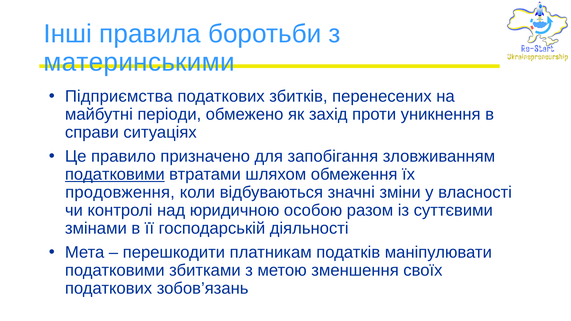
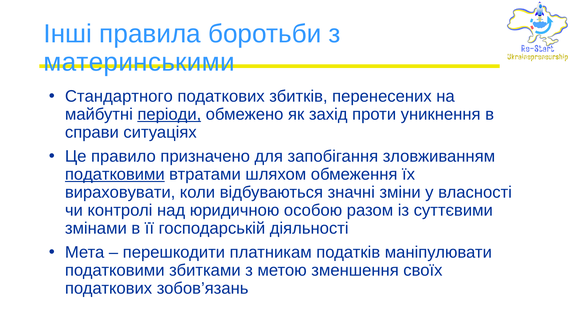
Підприємства: Підприємства -> Стандартного (119, 97)
періоди underline: none -> present (169, 115)
продовження: продовження -> вираховувати (120, 192)
